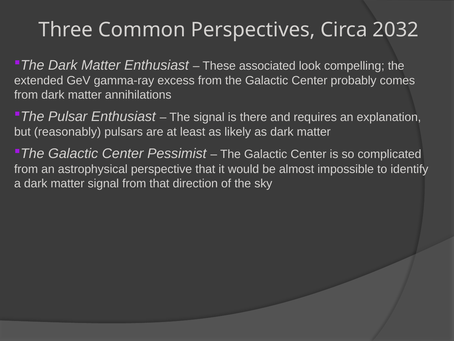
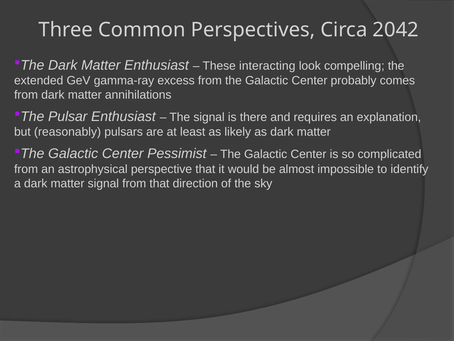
2032: 2032 -> 2042 (396, 30)
associated: associated -> interacting (267, 66)
